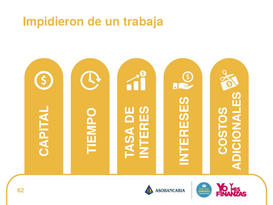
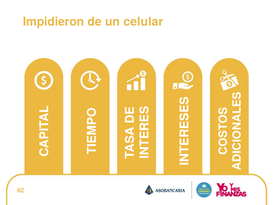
trabaja: trabaja -> celular (143, 22)
